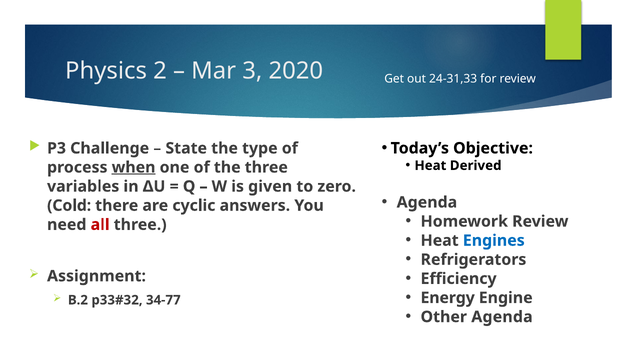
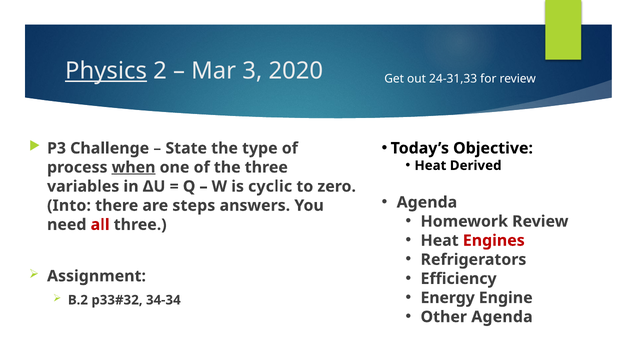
Physics underline: none -> present (106, 71)
given: given -> cyclic (270, 187)
Cold: Cold -> Into (69, 206)
cyclic: cyclic -> steps (194, 206)
Engines colour: blue -> red (494, 241)
34-77: 34-77 -> 34-34 (163, 300)
